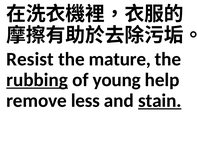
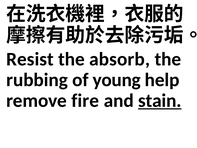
mature: mature -> absorb (120, 59)
rubbing underline: present -> none (37, 80)
less: less -> fire (85, 100)
